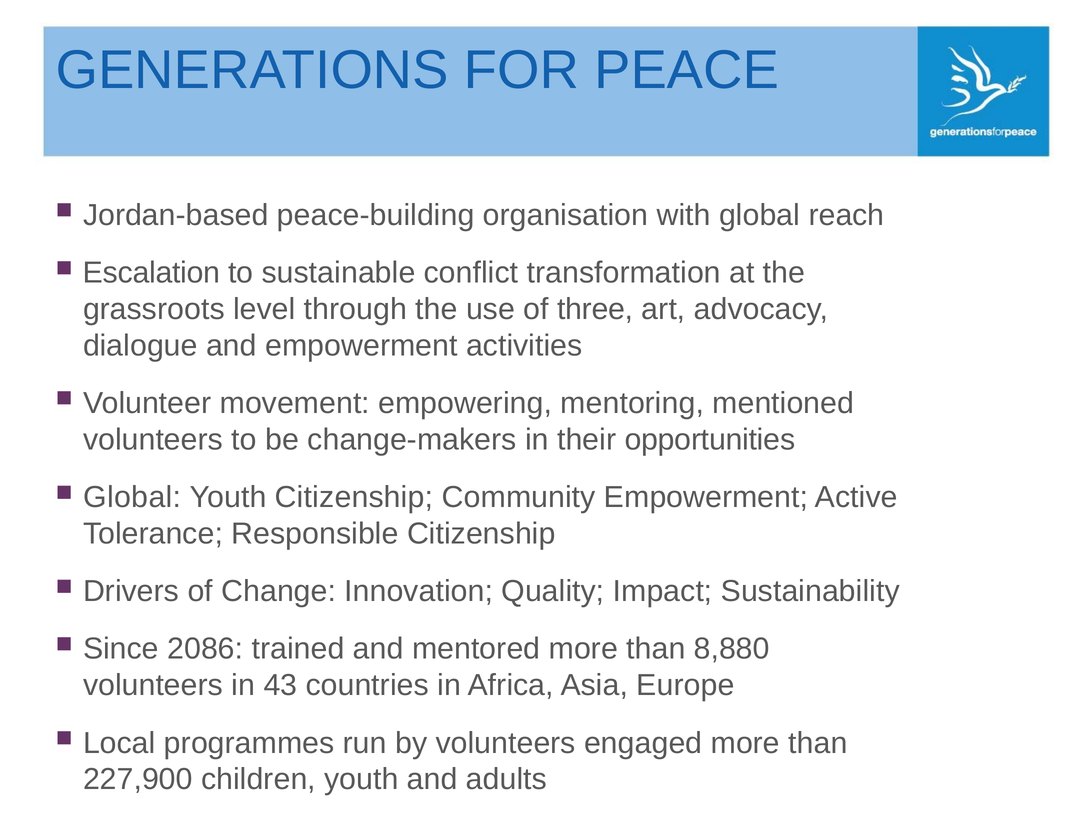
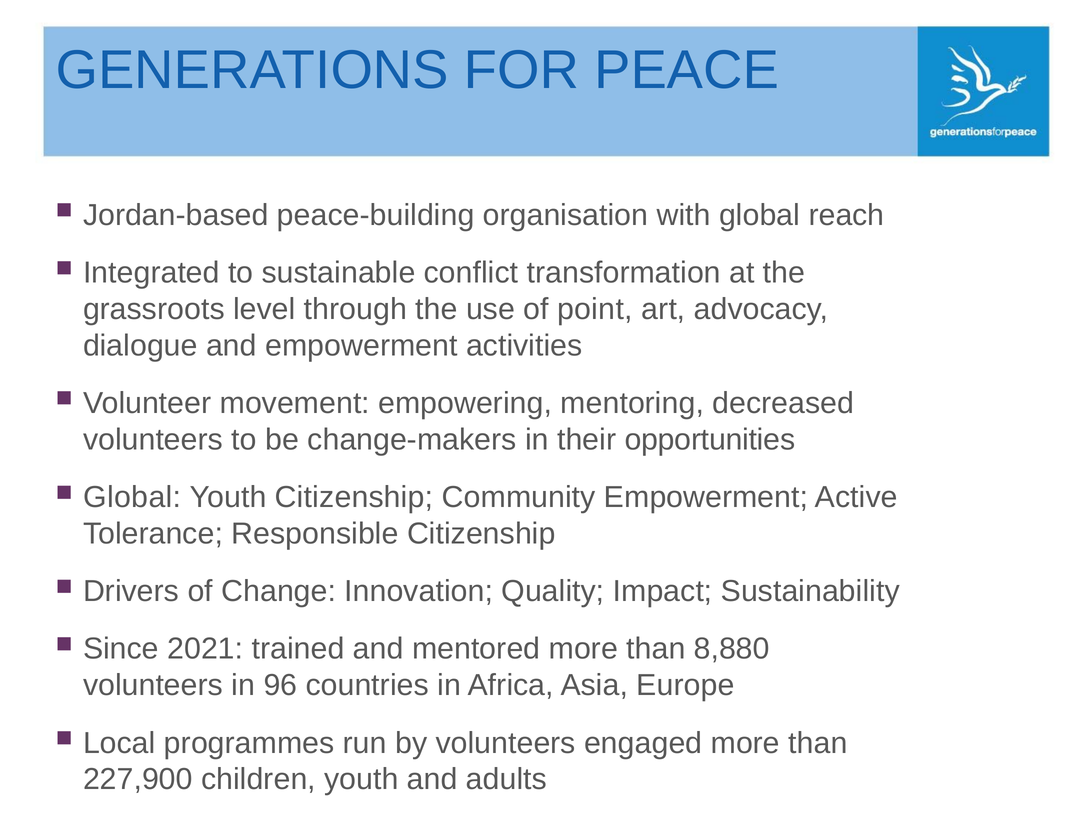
Escalation: Escalation -> Integrated (151, 273)
three: three -> point (595, 309)
mentioned: mentioned -> decreased (783, 403)
2086: 2086 -> 2021 (205, 649)
43: 43 -> 96 (280, 685)
